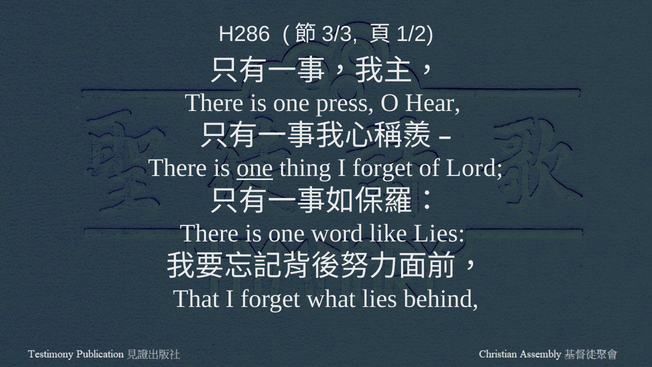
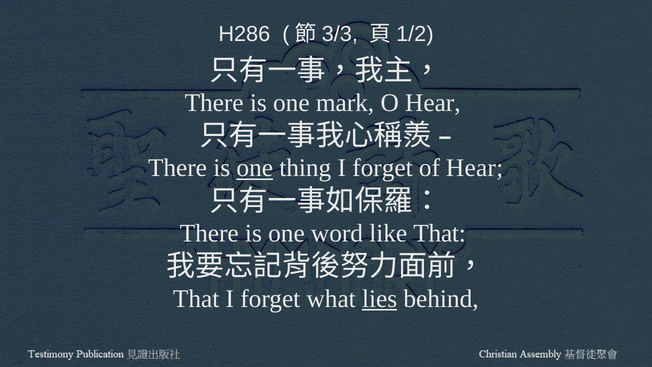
press: press -> mark (345, 103)
of Lord: Lord -> Hear (475, 168)
like Lies: Lies -> That (440, 233)
lies underline: none -> present (380, 298)
